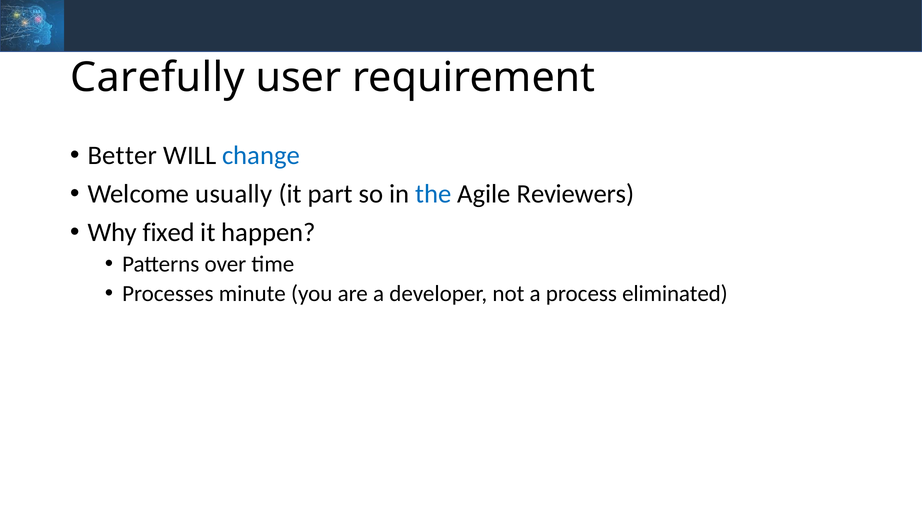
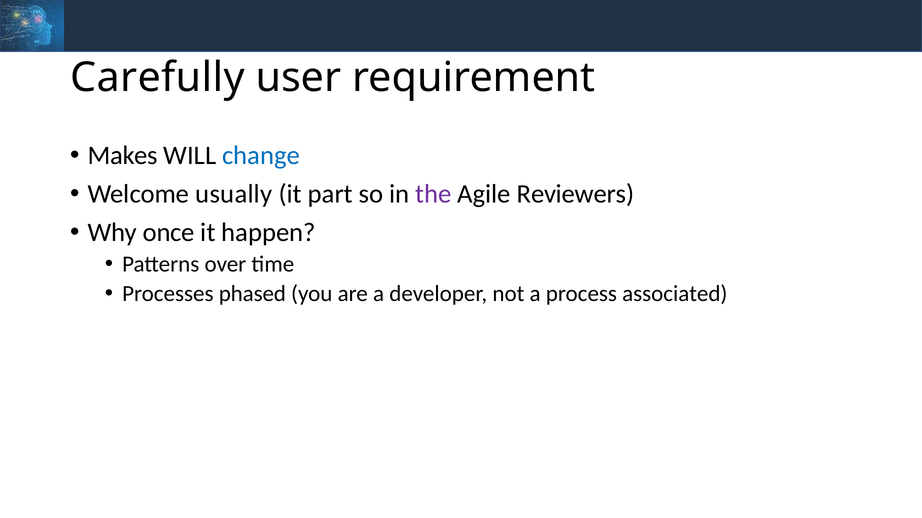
Better: Better -> Makes (123, 156)
the colour: blue -> purple (433, 194)
fixed: fixed -> once (169, 233)
minute: minute -> phased (252, 294)
eliminated: eliminated -> associated (675, 294)
